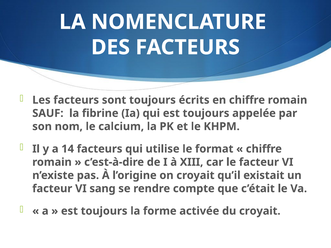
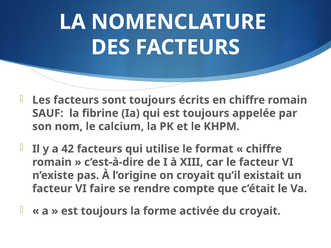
14: 14 -> 42 (68, 149)
sang: sang -> faire (102, 189)
